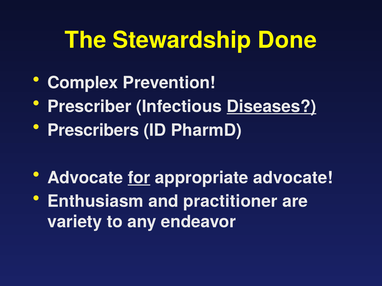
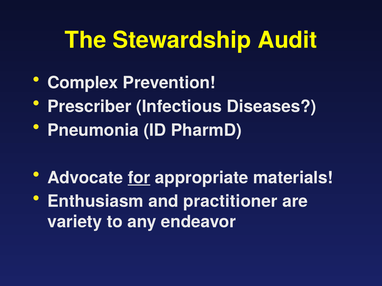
Done: Done -> Audit (287, 40)
Diseases underline: present -> none (271, 107)
Prescribers: Prescribers -> Pneumonia (93, 130)
appropriate advocate: advocate -> materials (293, 178)
